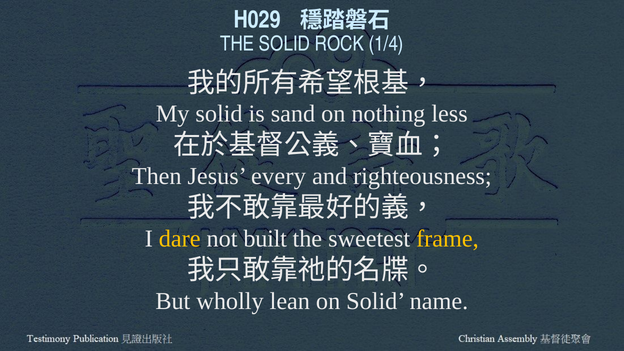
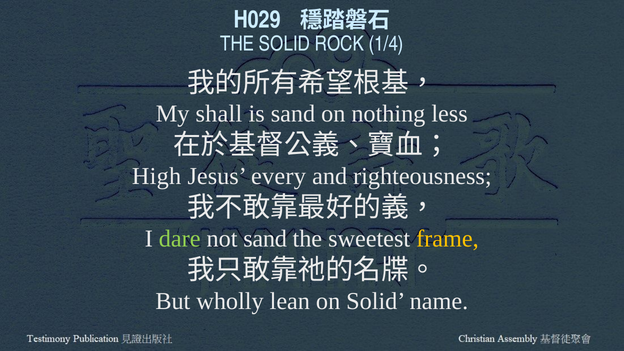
My solid: solid -> shall (219, 114)
Then: Then -> High (157, 176)
dare colour: yellow -> light green (180, 239)
not built: built -> sand (265, 239)
